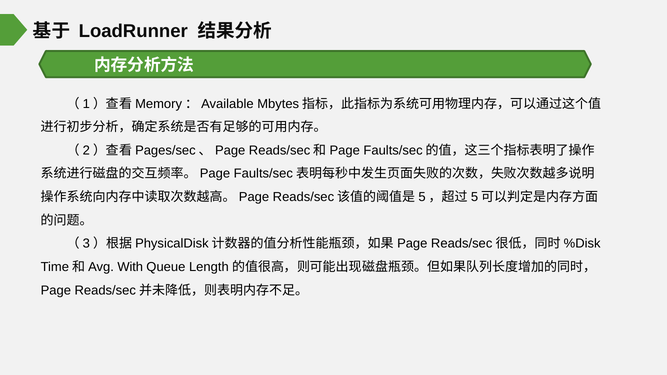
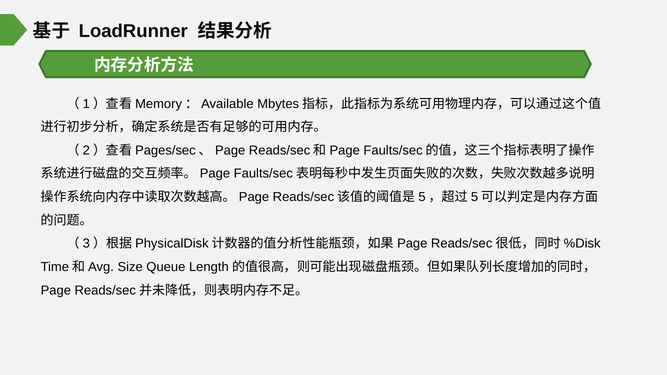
With: With -> Size (130, 267)
